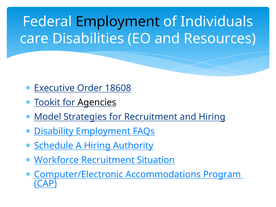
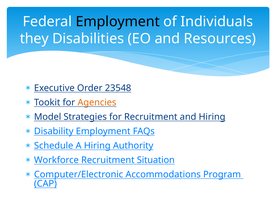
care: care -> they (34, 39)
18608: 18608 -> 23548 (118, 88)
Agencies colour: black -> orange (97, 102)
